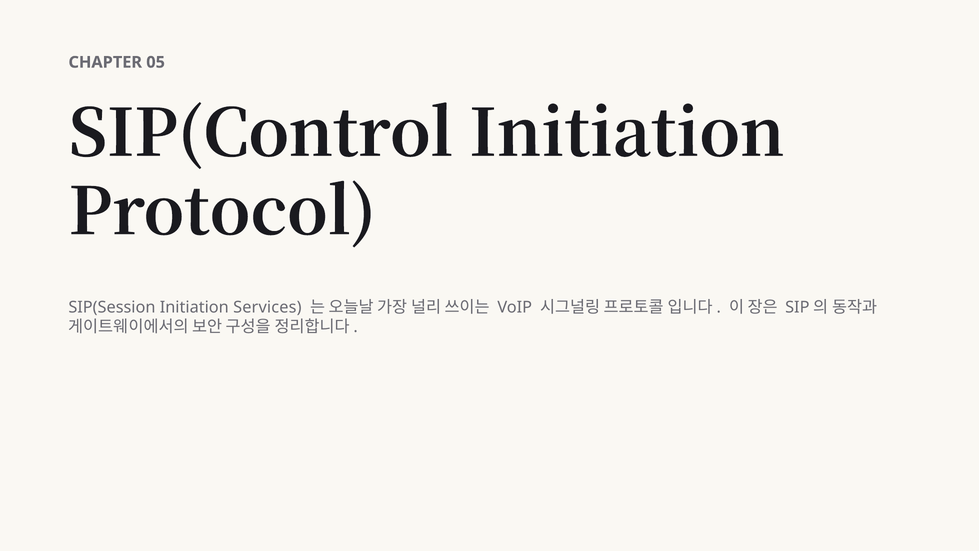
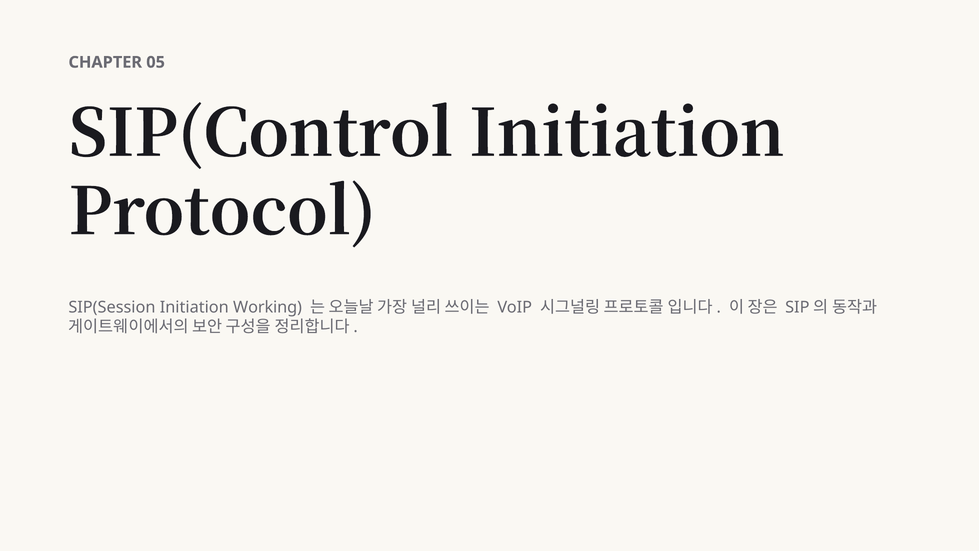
Services: Services -> Working (268, 307)
